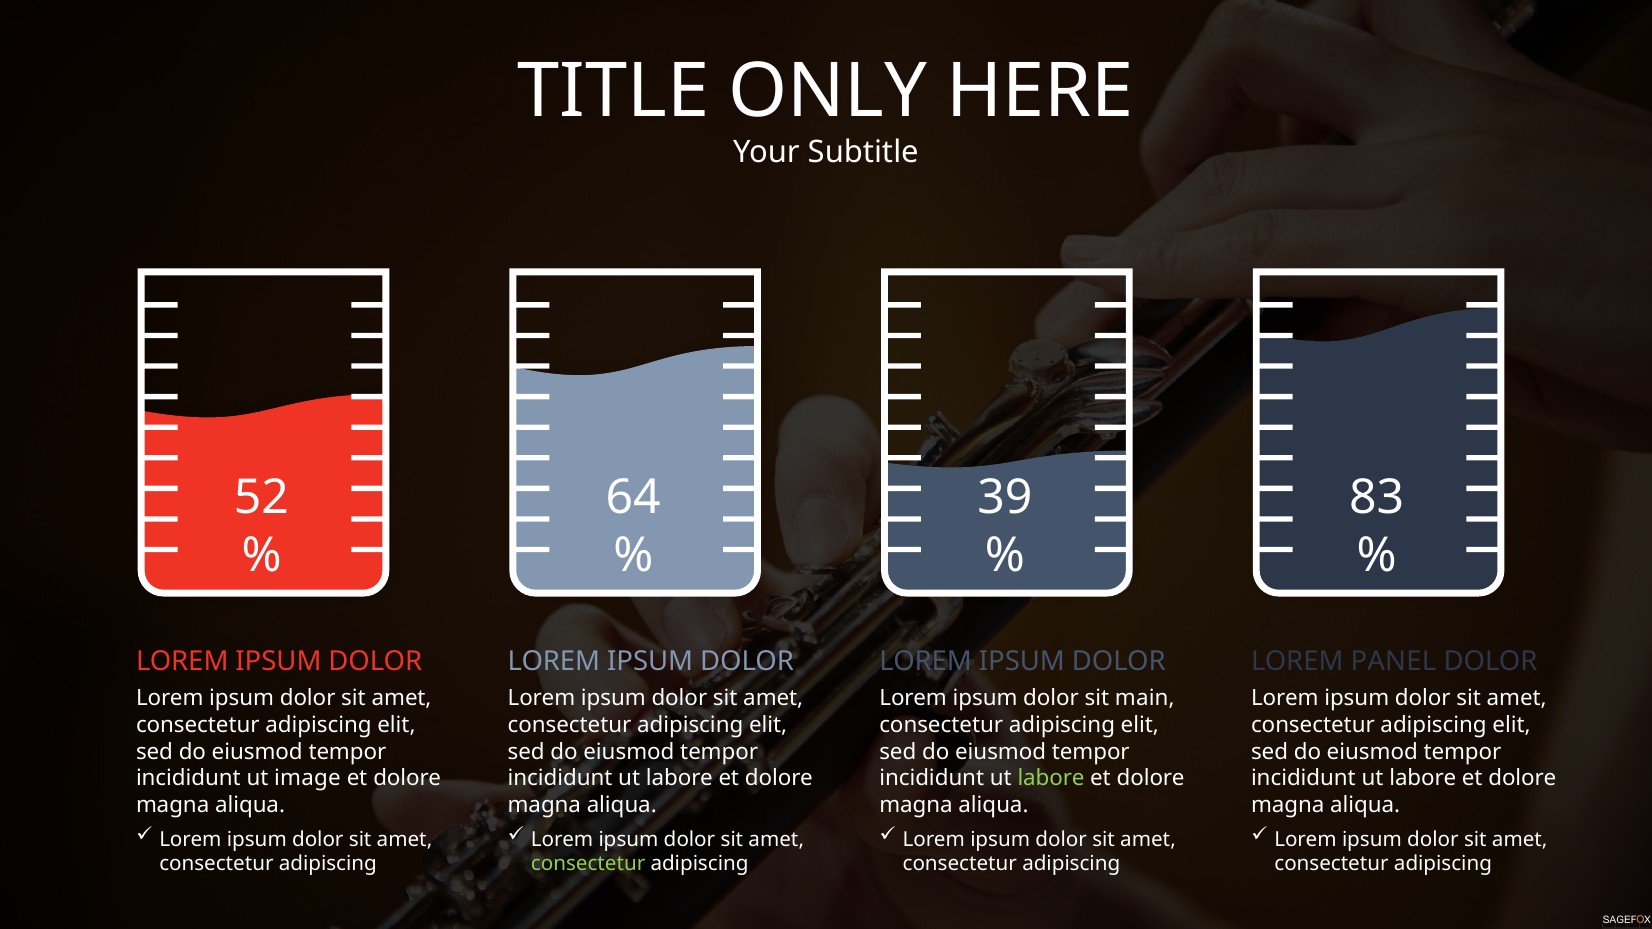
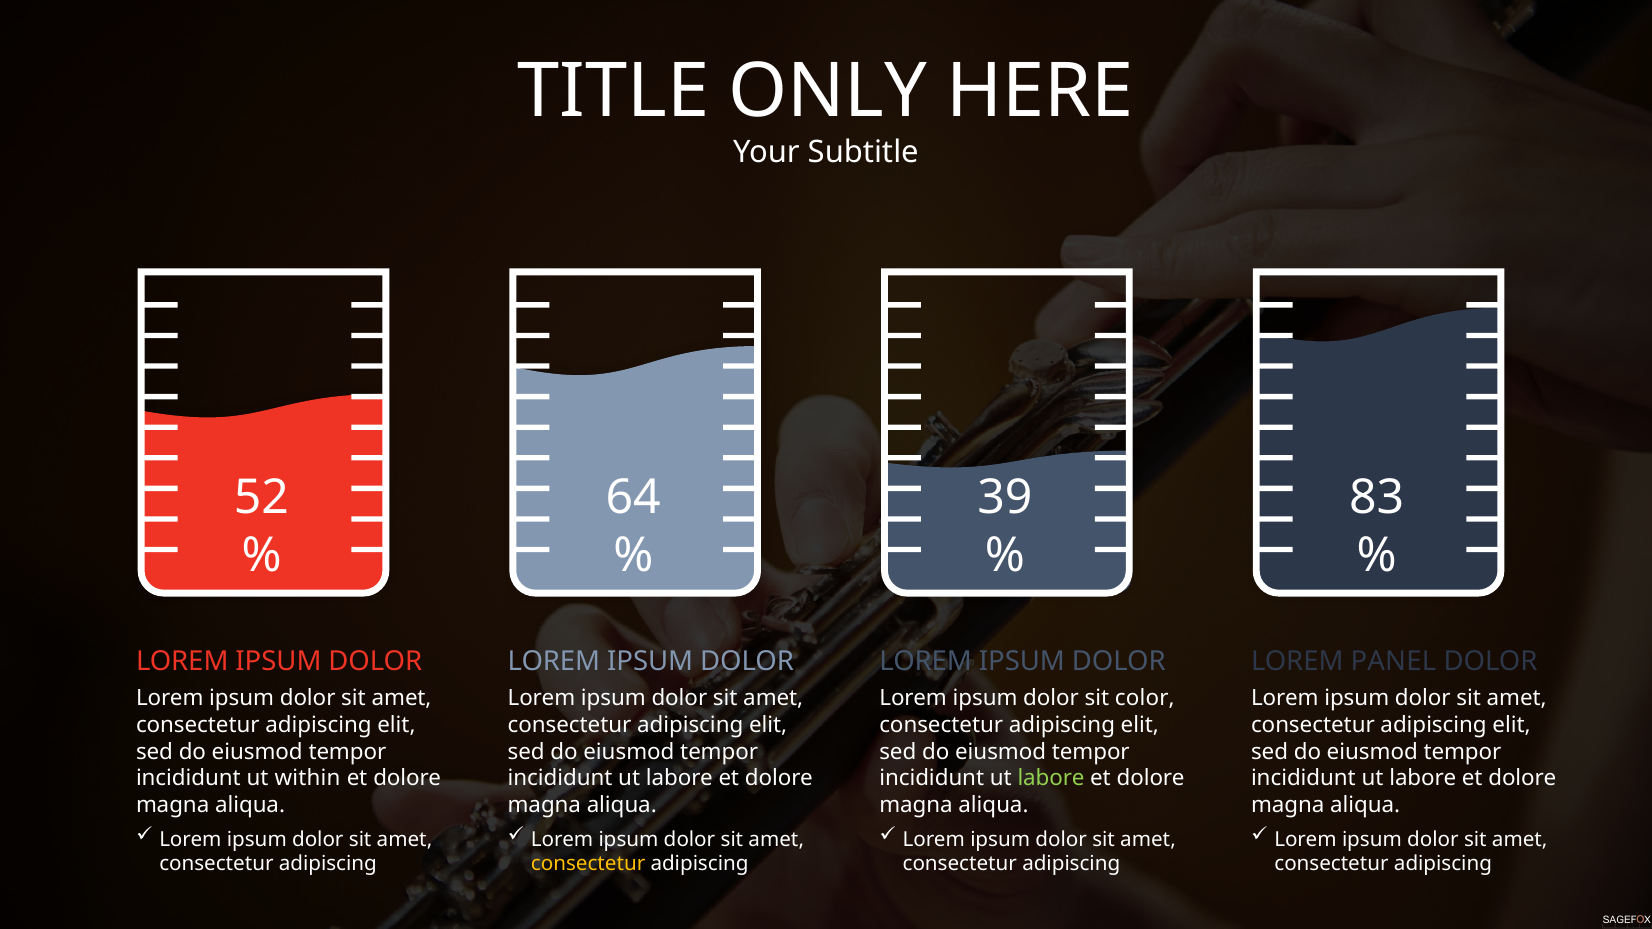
main: main -> color (1145, 698)
image: image -> within (308, 779)
consectetur colour: light green -> yellow (588, 864)
